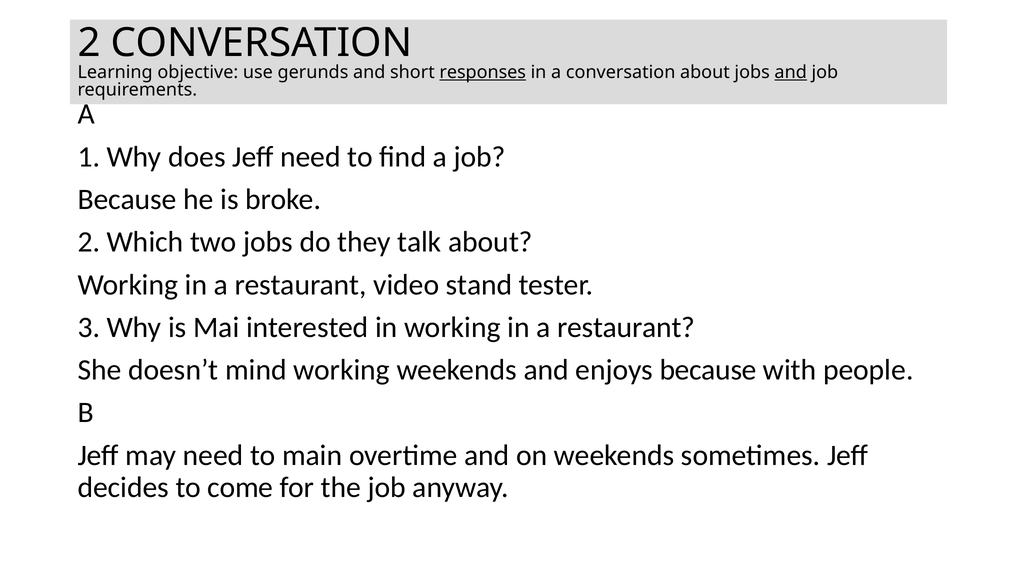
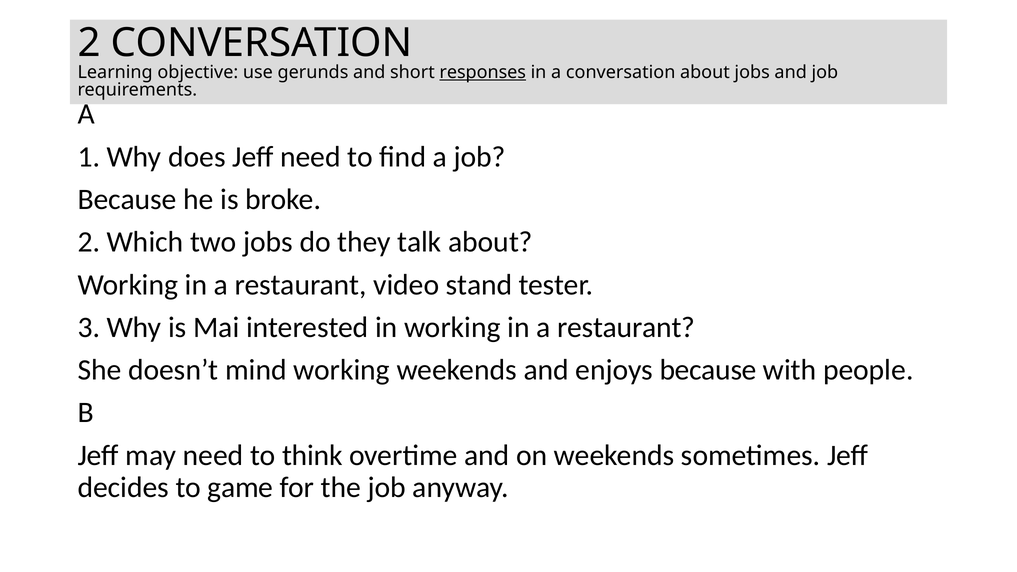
and underline: present -> none (791, 72)
main: main -> think (312, 455)
come: come -> game (240, 487)
